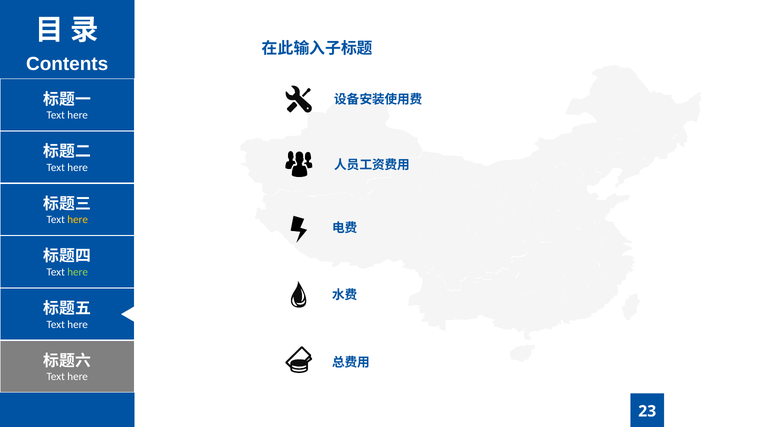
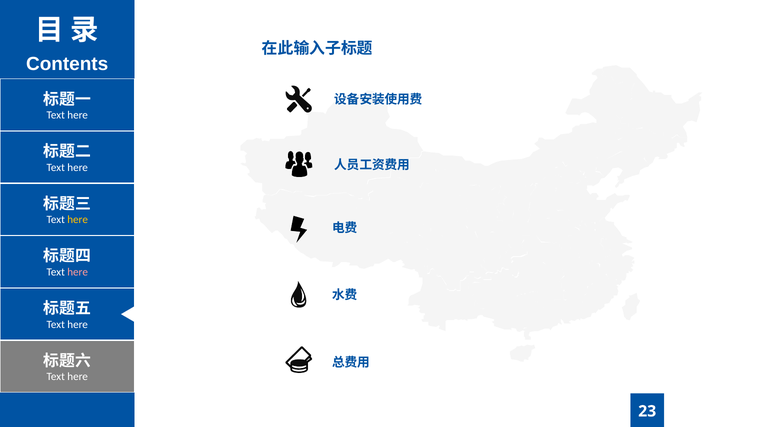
here colour: light green -> pink (78, 272)
